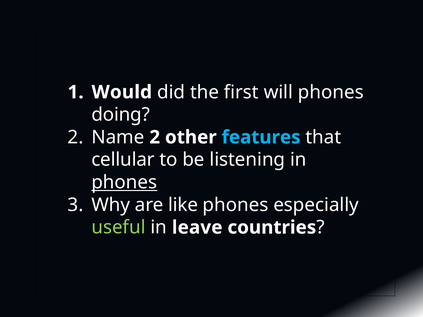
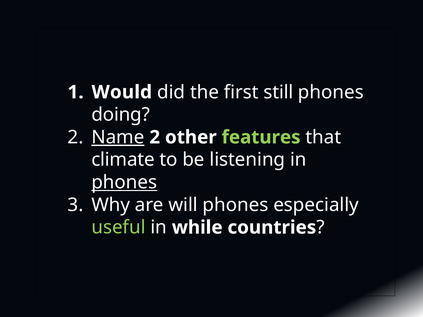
will: will -> still (278, 92)
Name underline: none -> present (118, 137)
features colour: light blue -> light green (261, 137)
cellular: cellular -> climate (123, 160)
like: like -> will (183, 205)
leave: leave -> while (197, 228)
